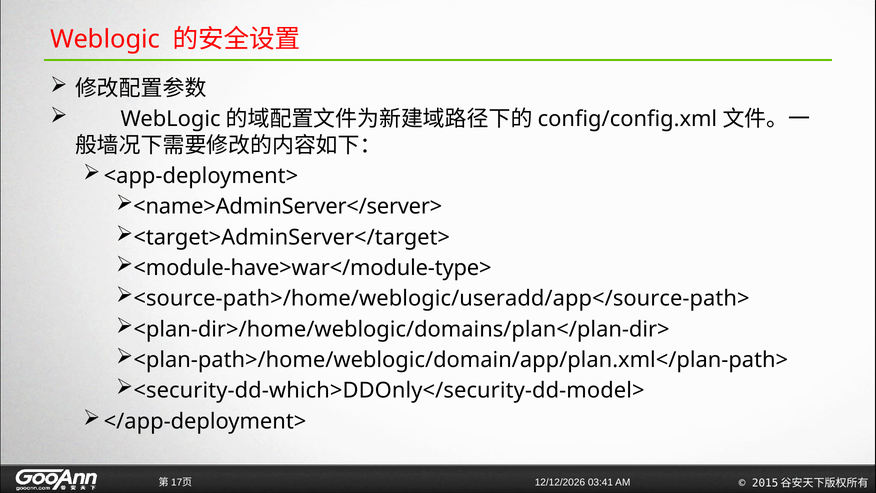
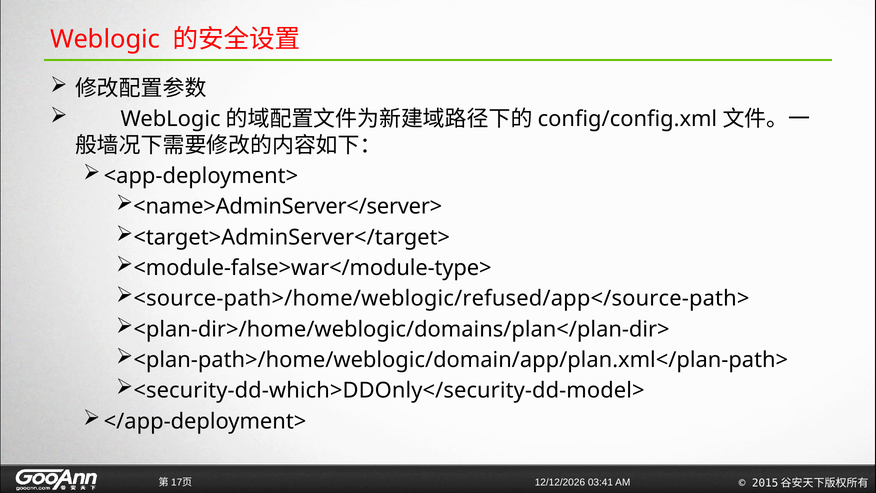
<module-have>war</module-type>: <module-have>war</module-type> -> <module-false>war</module-type> (312, 268)
<source-path>/home/weblogic/useradd/app</source-path>: <source-path>/home/weblogic/useradd/app</source-path> -> <source-path>/home/weblogic/refused/app</source-path> (441, 299)
